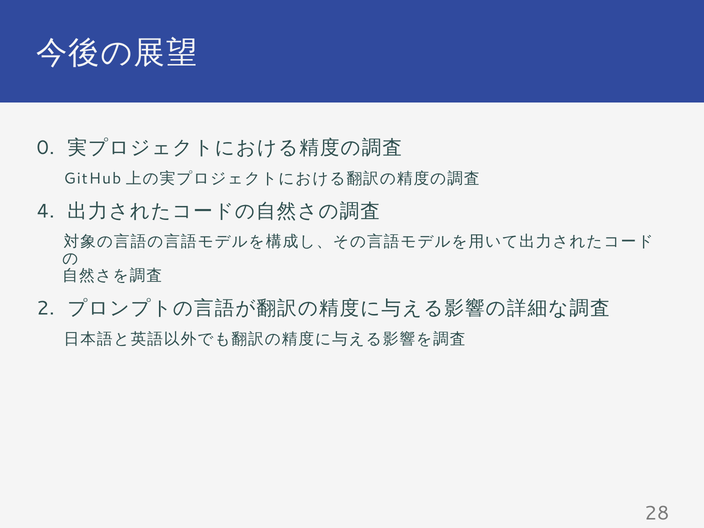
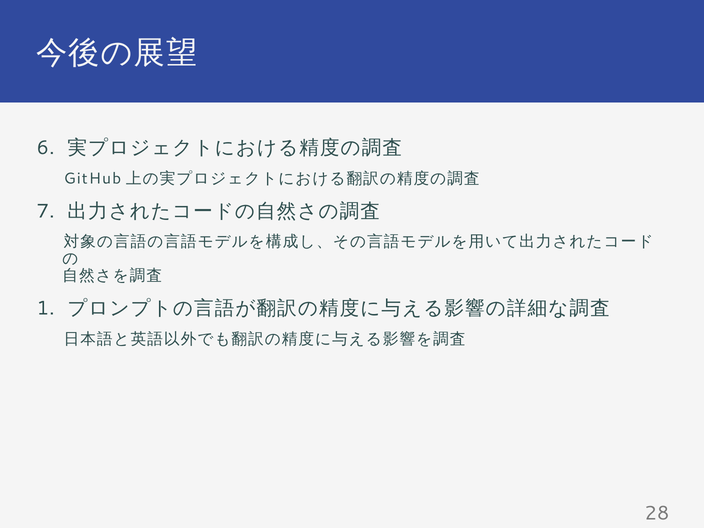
0: 0 -> 6 (46, 148)
4: 4 -> 7 (46, 211)
2: 2 -> 1 (46, 308)
